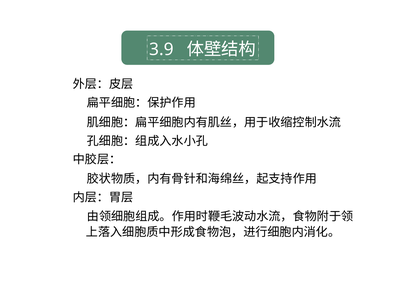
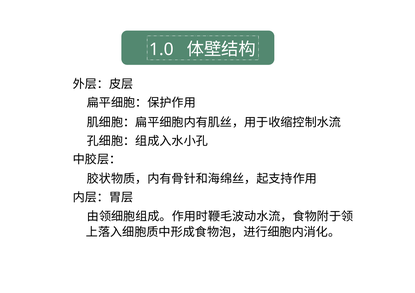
3.9: 3.9 -> 1.0 (161, 49)
